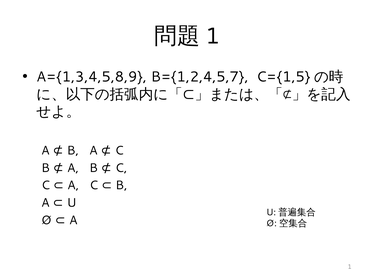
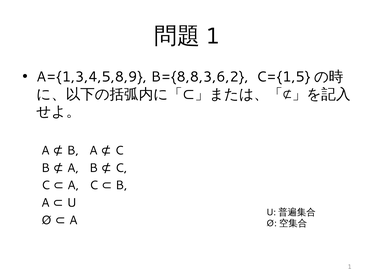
B={1,2,4,5,7: B={1,2,4,5,7 -> B={8,8,3,6,2 (200, 77)
